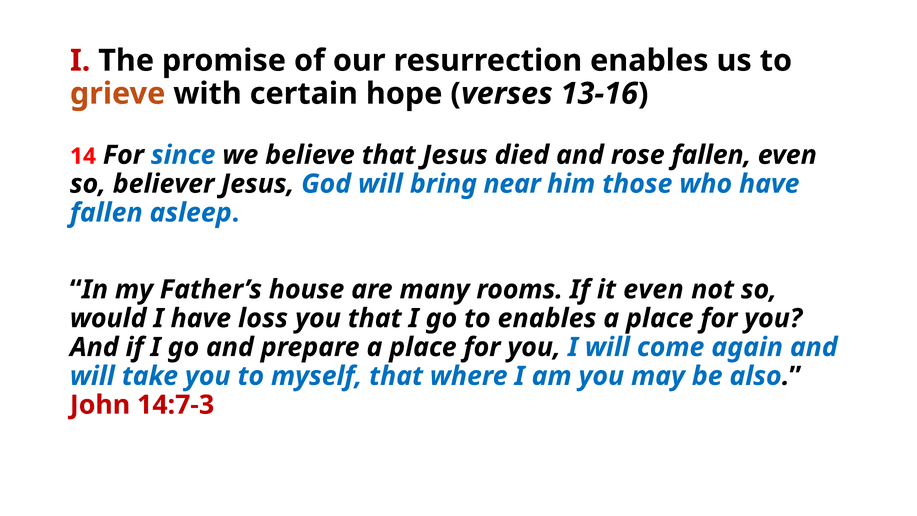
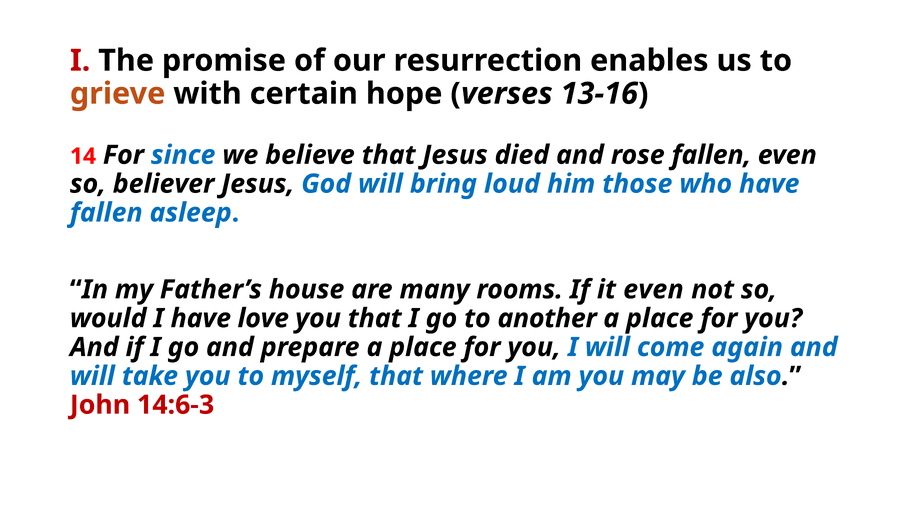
near: near -> loud (512, 184)
loss: loss -> love (263, 318)
to enables: enables -> another (547, 318)
14:7-3: 14:7-3 -> 14:6-3 (176, 405)
